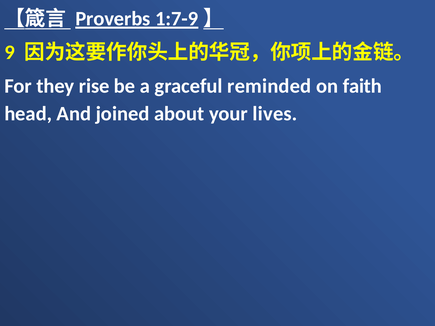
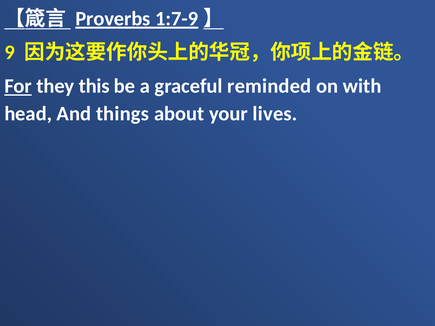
For underline: none -> present (18, 86)
rise: rise -> this (94, 86)
faith: faith -> with (362, 86)
joined: joined -> things (123, 114)
